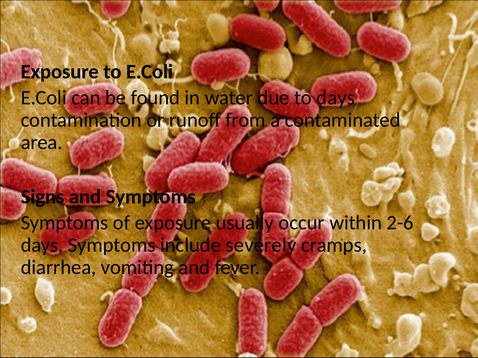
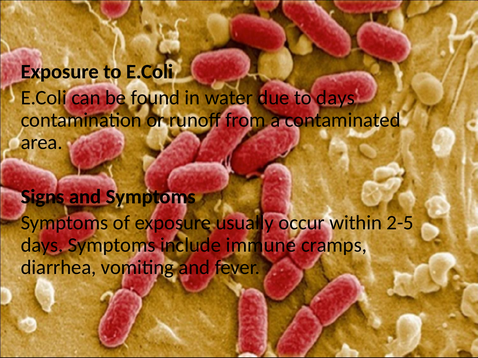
2-6: 2-6 -> 2-5 (400, 223)
severely: severely -> immune (261, 245)
